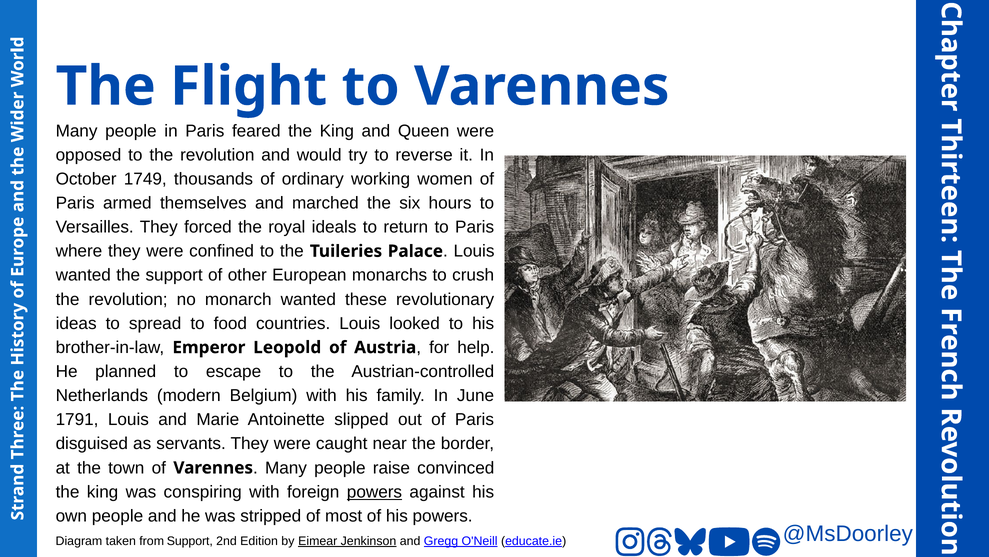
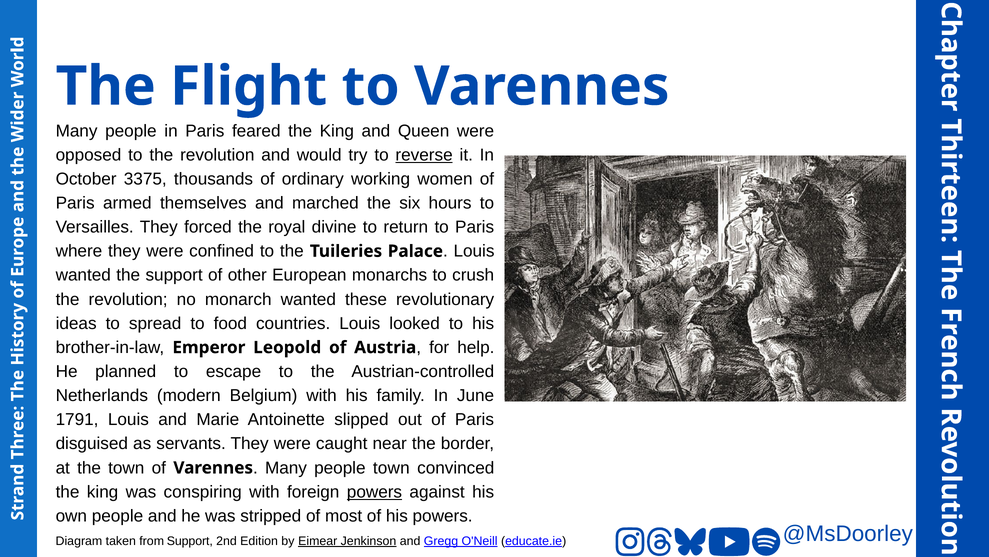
reverse underline: none -> present (424, 155)
1749: 1749 -> 3375 (145, 179)
ideals: ideals -> divine (334, 227)
people raise: raise -> town (391, 467)
